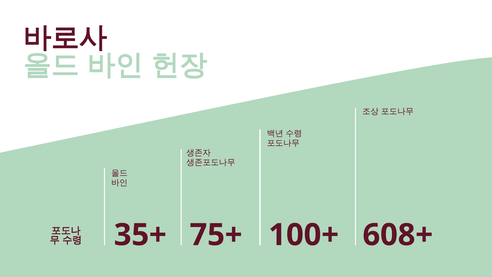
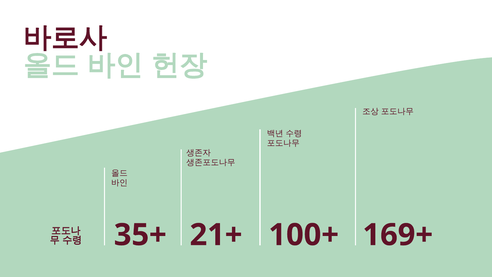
75+: 75+ -> 21+ (216, 235)
608+: 608+ -> 169+ (398, 235)
